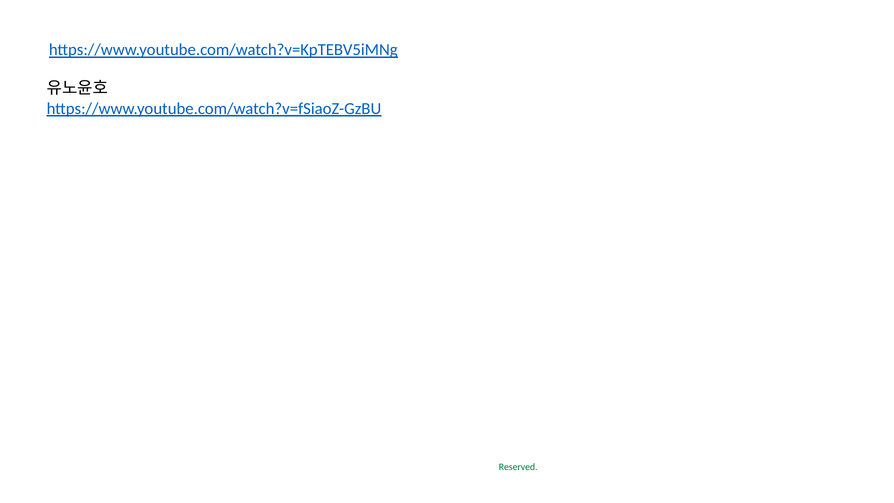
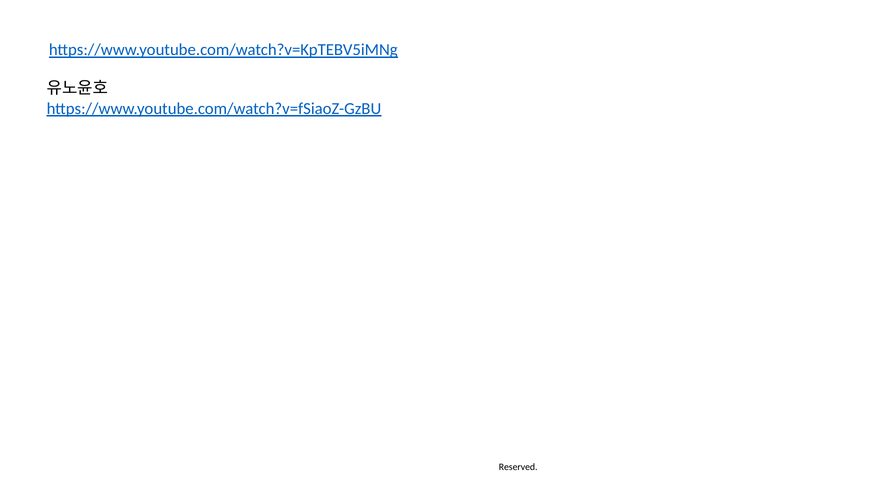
Reserved colour: green -> black (518, 467)
